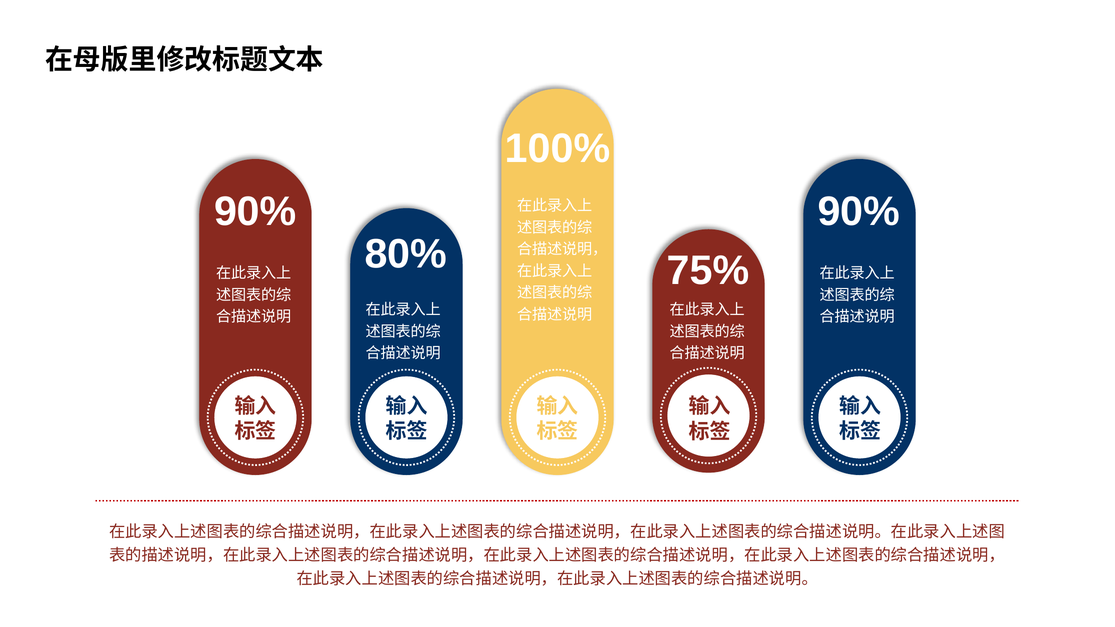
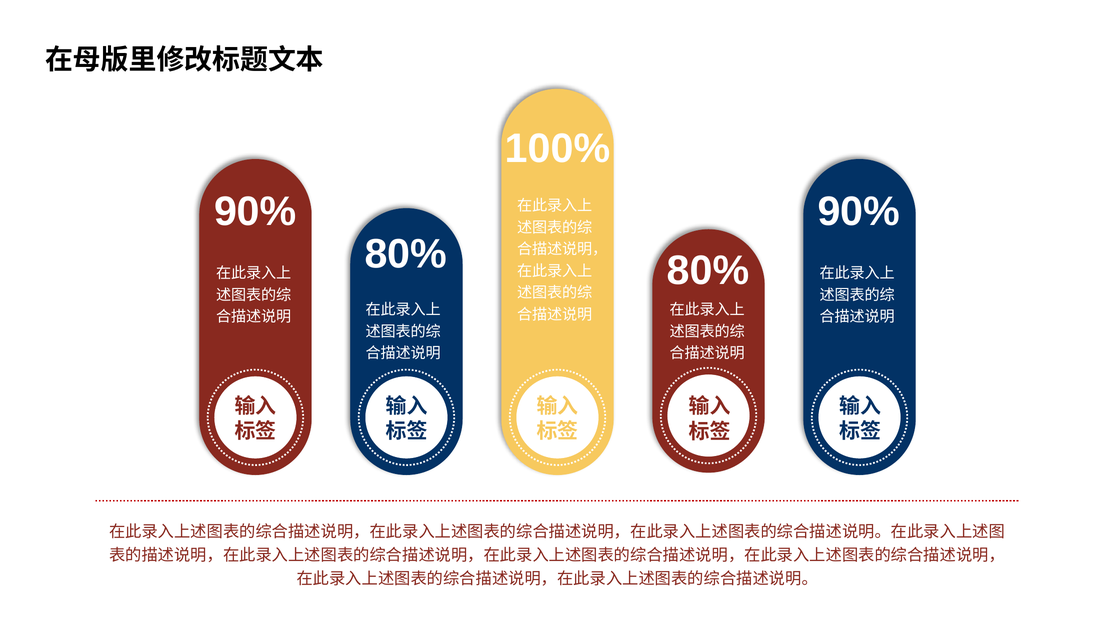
75%: 75% -> 80% (708, 271)
